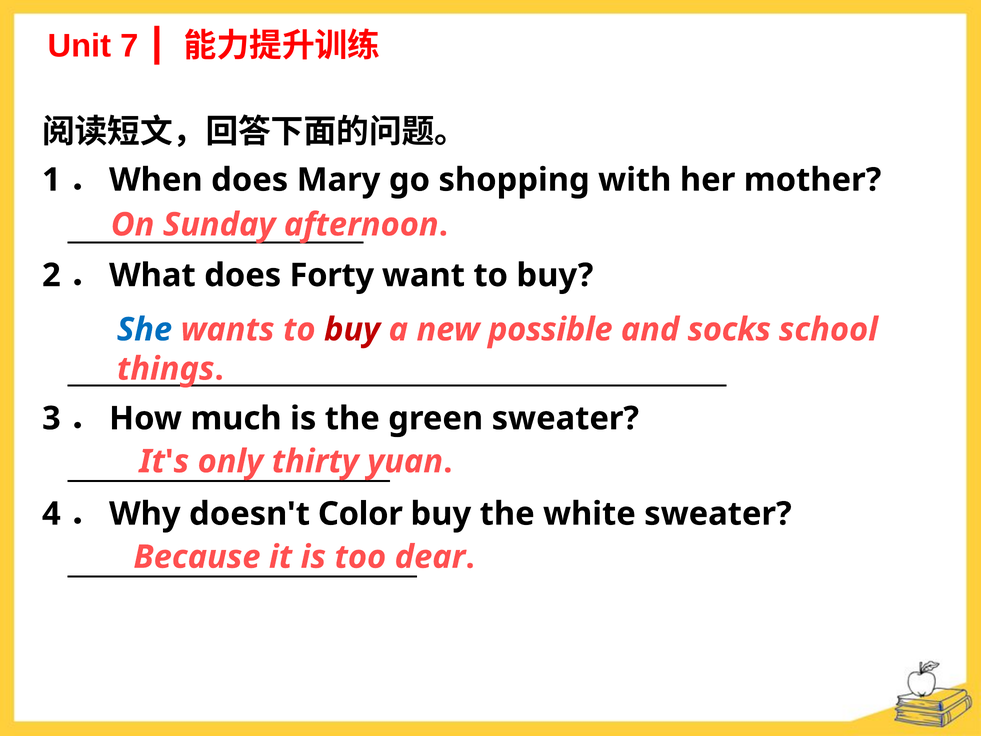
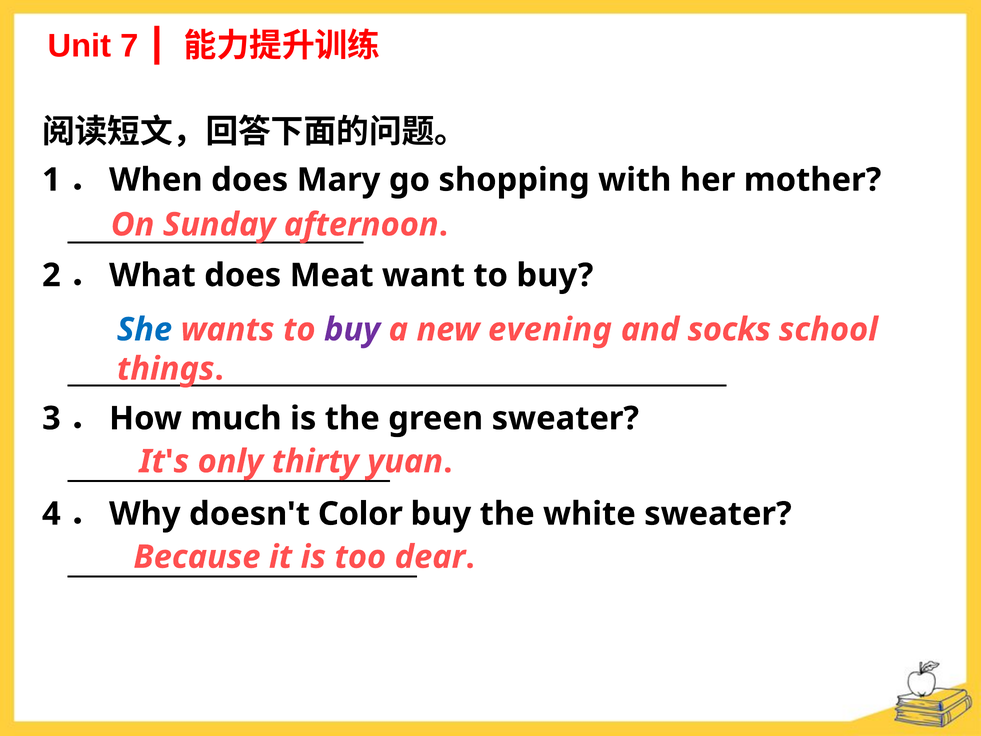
Forty: Forty -> Meat (332, 275)
buy colour: red -> purple (352, 330)
possible: possible -> evening (550, 330)
